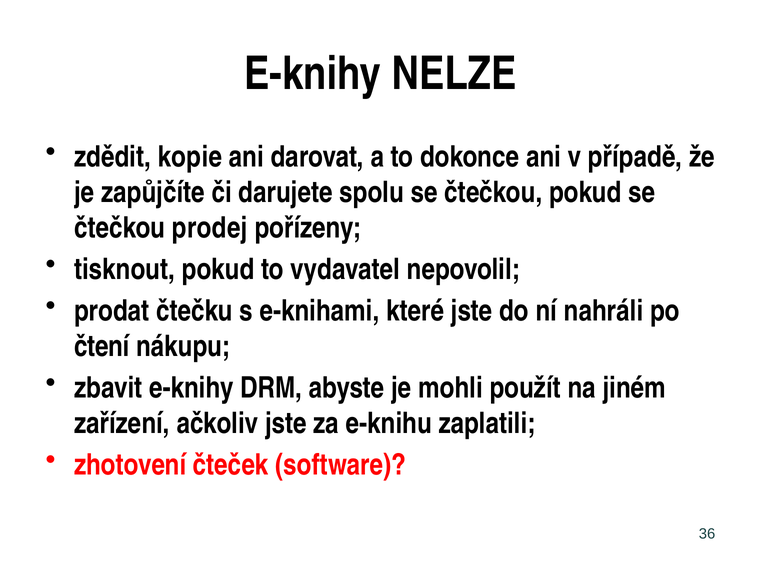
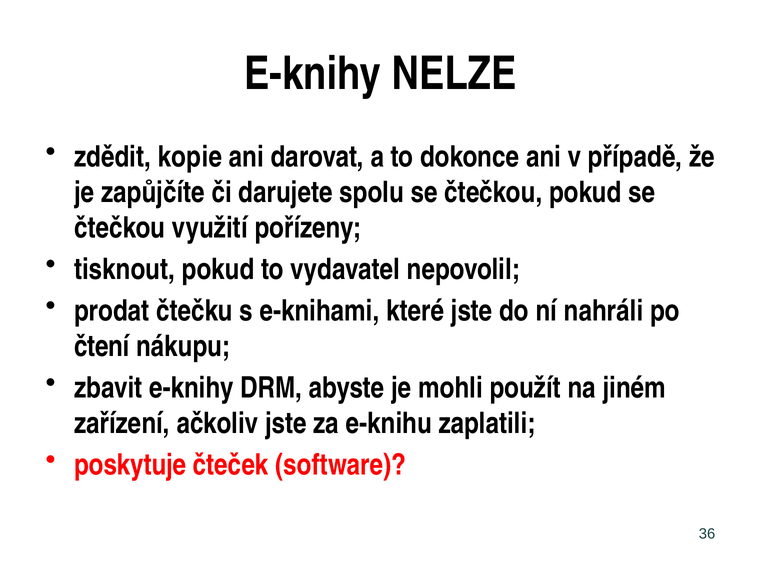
prodej: prodej -> využití (210, 228)
zhotovení: zhotovení -> poskytuje (130, 465)
